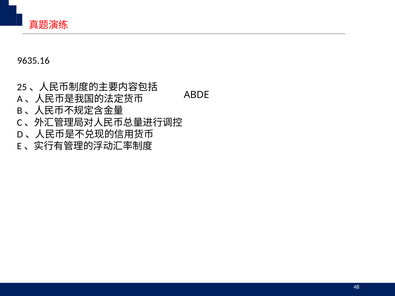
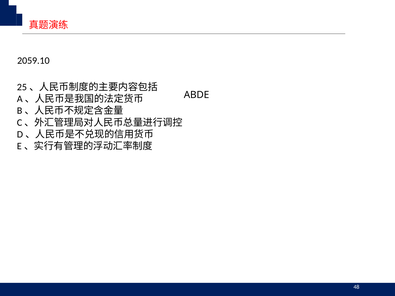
9635.16: 9635.16 -> 2059.10 (33, 61)
